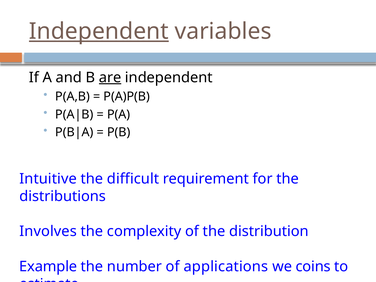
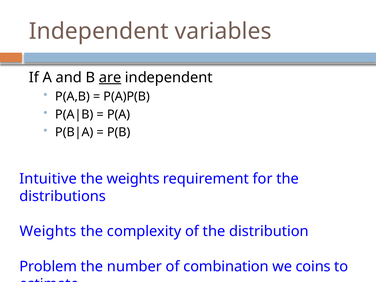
Independent underline: present -> none (99, 31)
the difficult: difficult -> weights (133, 179)
Involves: Involves -> Weights (48, 231)
Example: Example -> Problem (48, 267)
applications: applications -> combination (226, 267)
